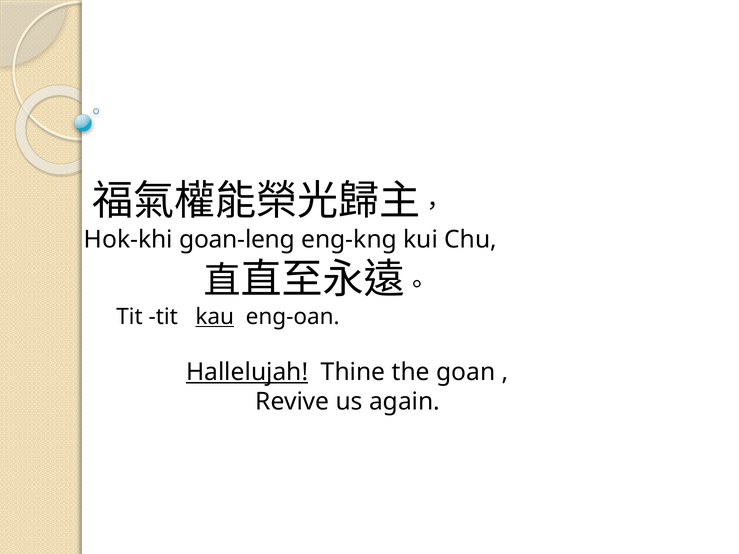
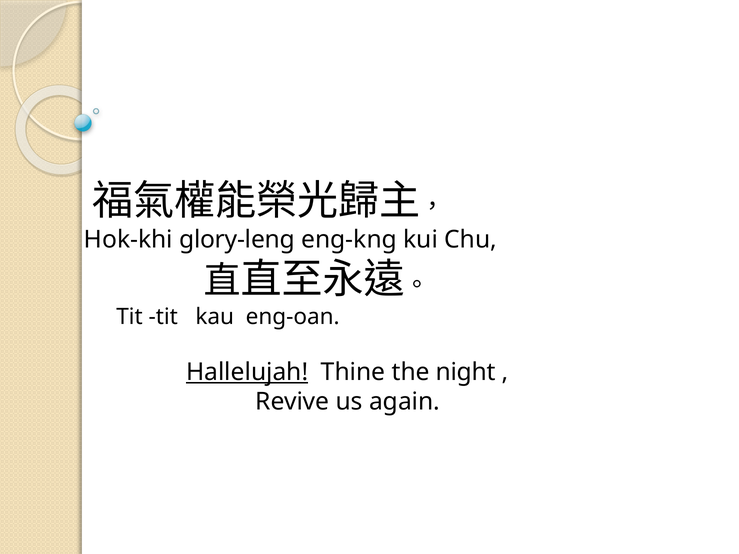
goan-leng: goan-leng -> glory-leng (237, 239)
kau underline: present -> none (215, 317)
goan: goan -> night (466, 372)
